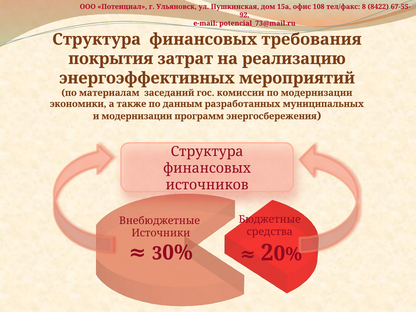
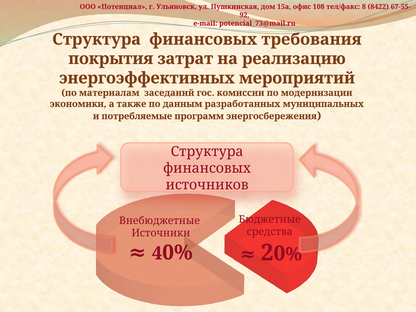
и модернизации: модернизации -> потребляемые (137, 116)
3: 3 -> 4 (157, 253)
